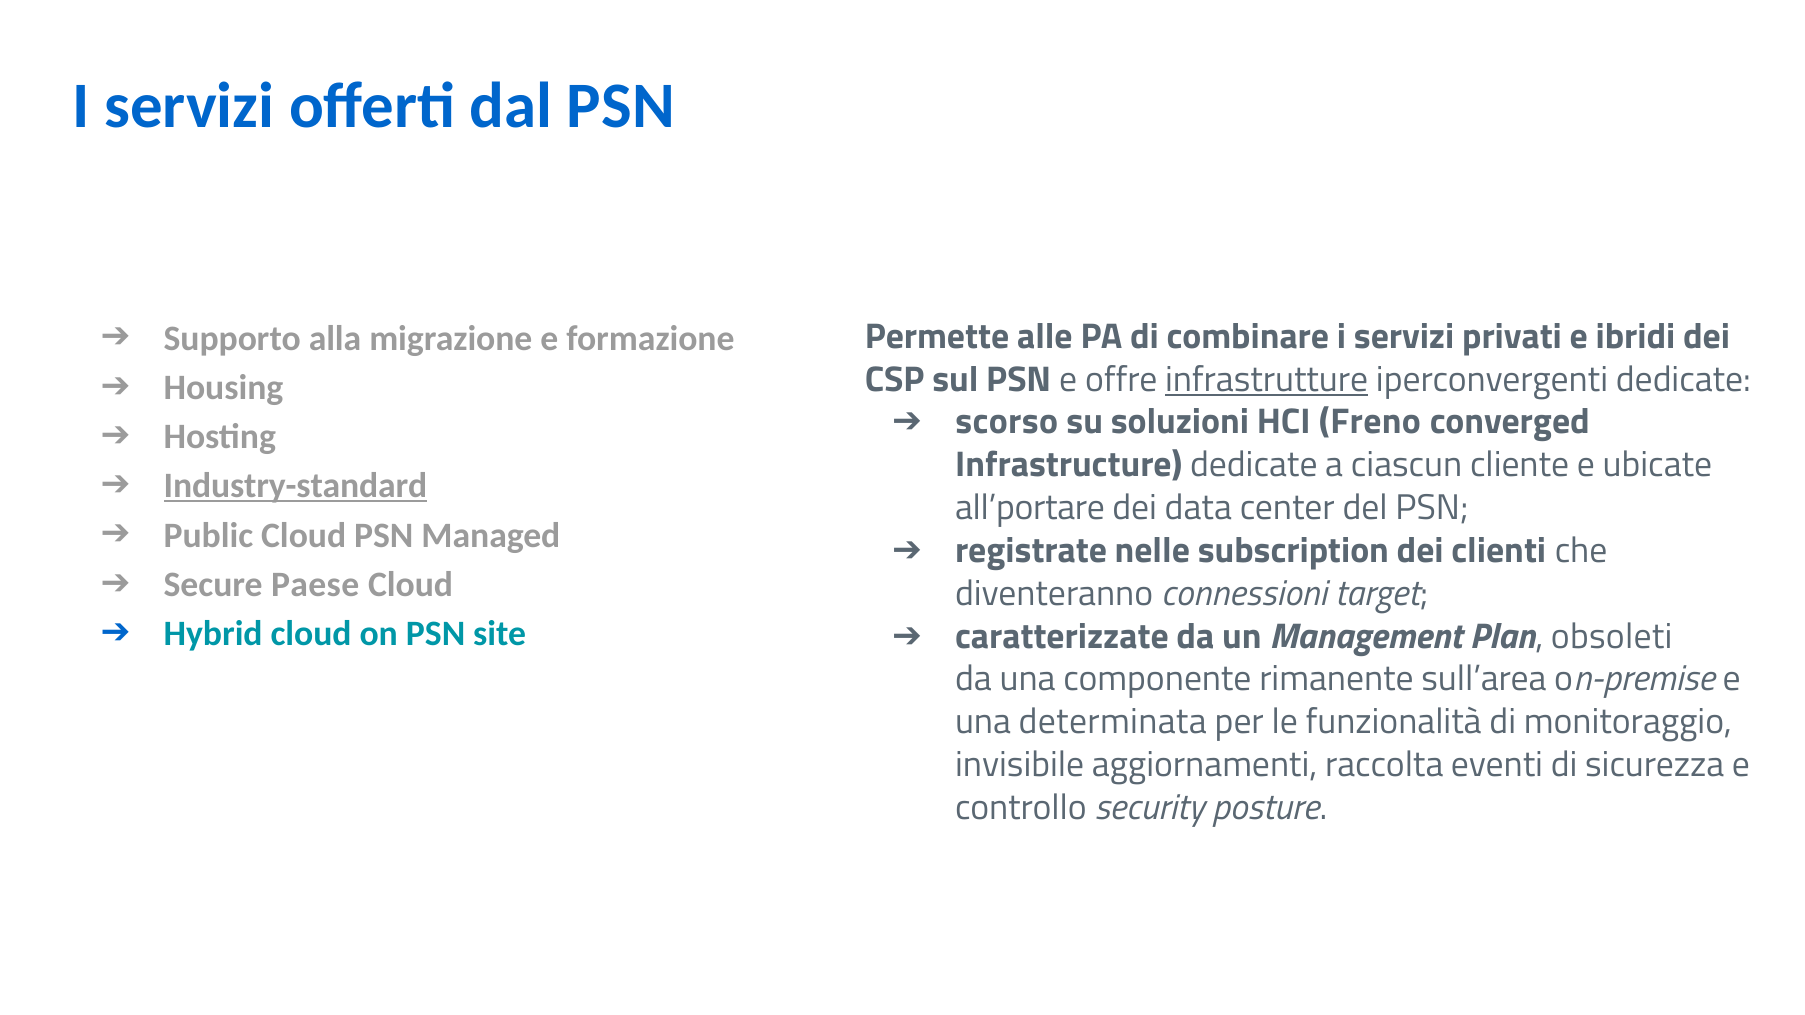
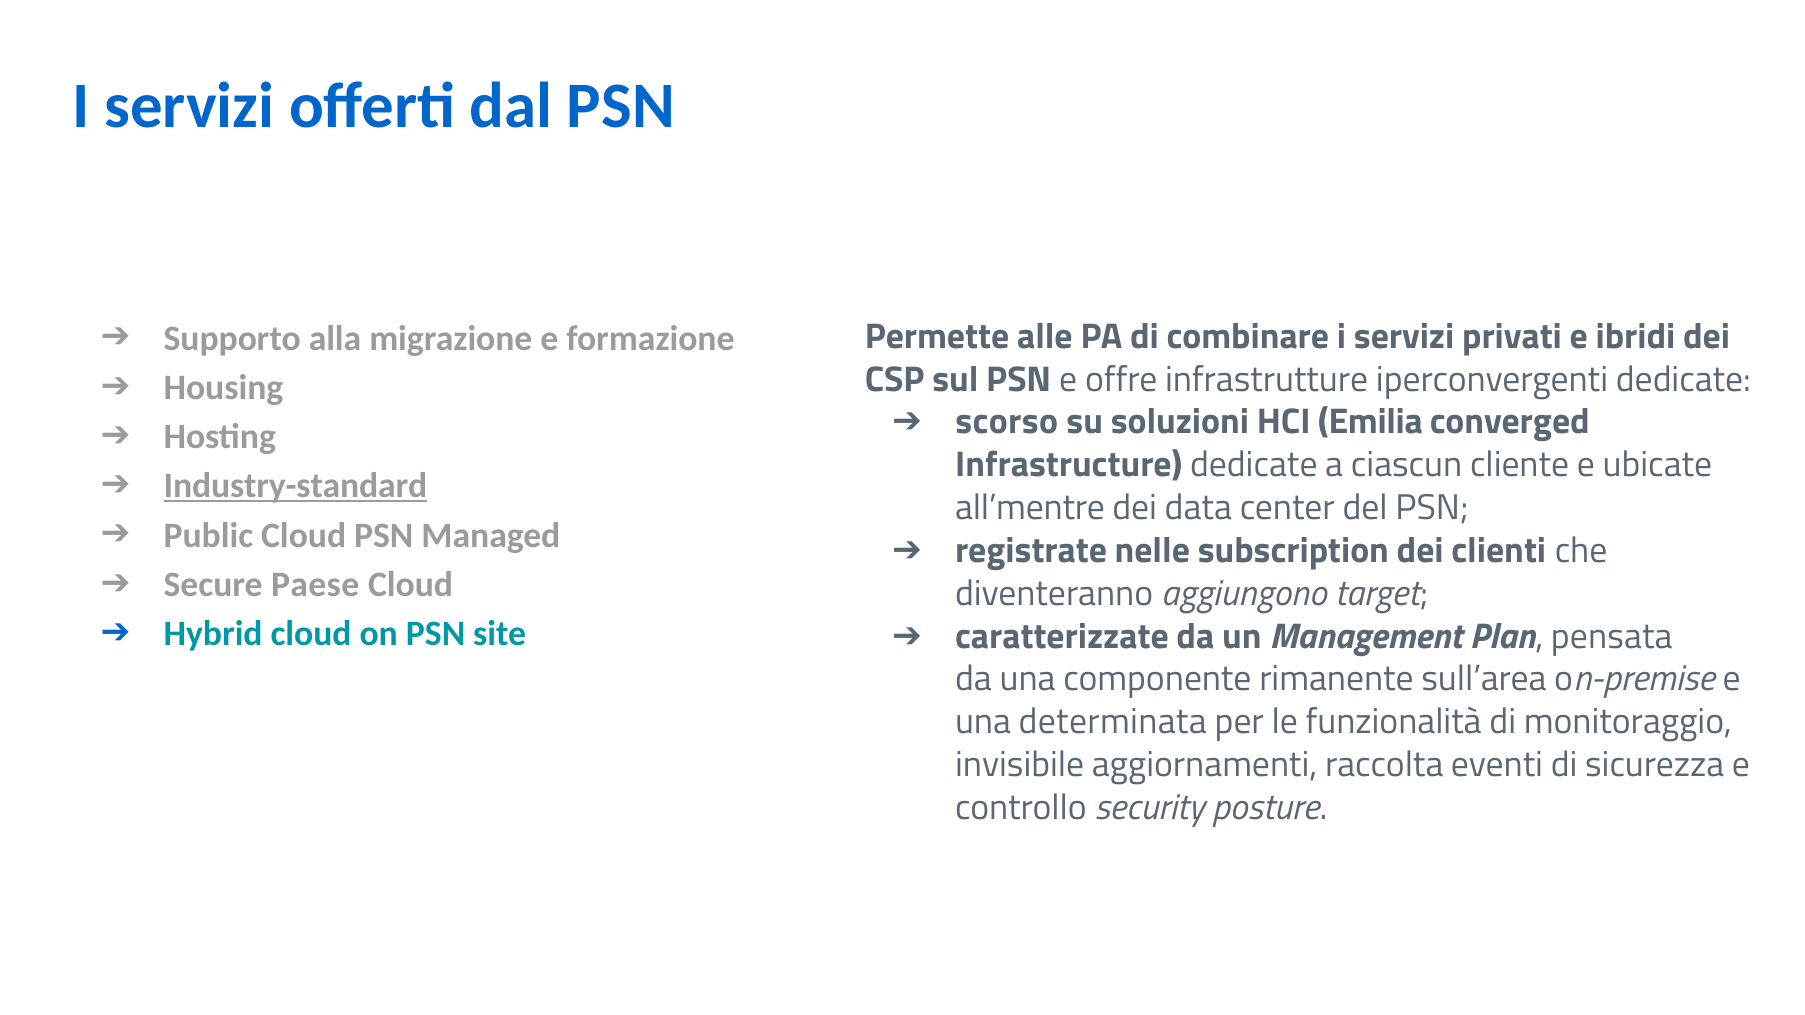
infrastrutture underline: present -> none (1267, 379)
Freno: Freno -> Emilia (1370, 422)
all’portare: all’portare -> all’mentre (1030, 508)
connessioni: connessioni -> aggiungono (1244, 594)
obsoleti: obsoleti -> pensata (1612, 637)
